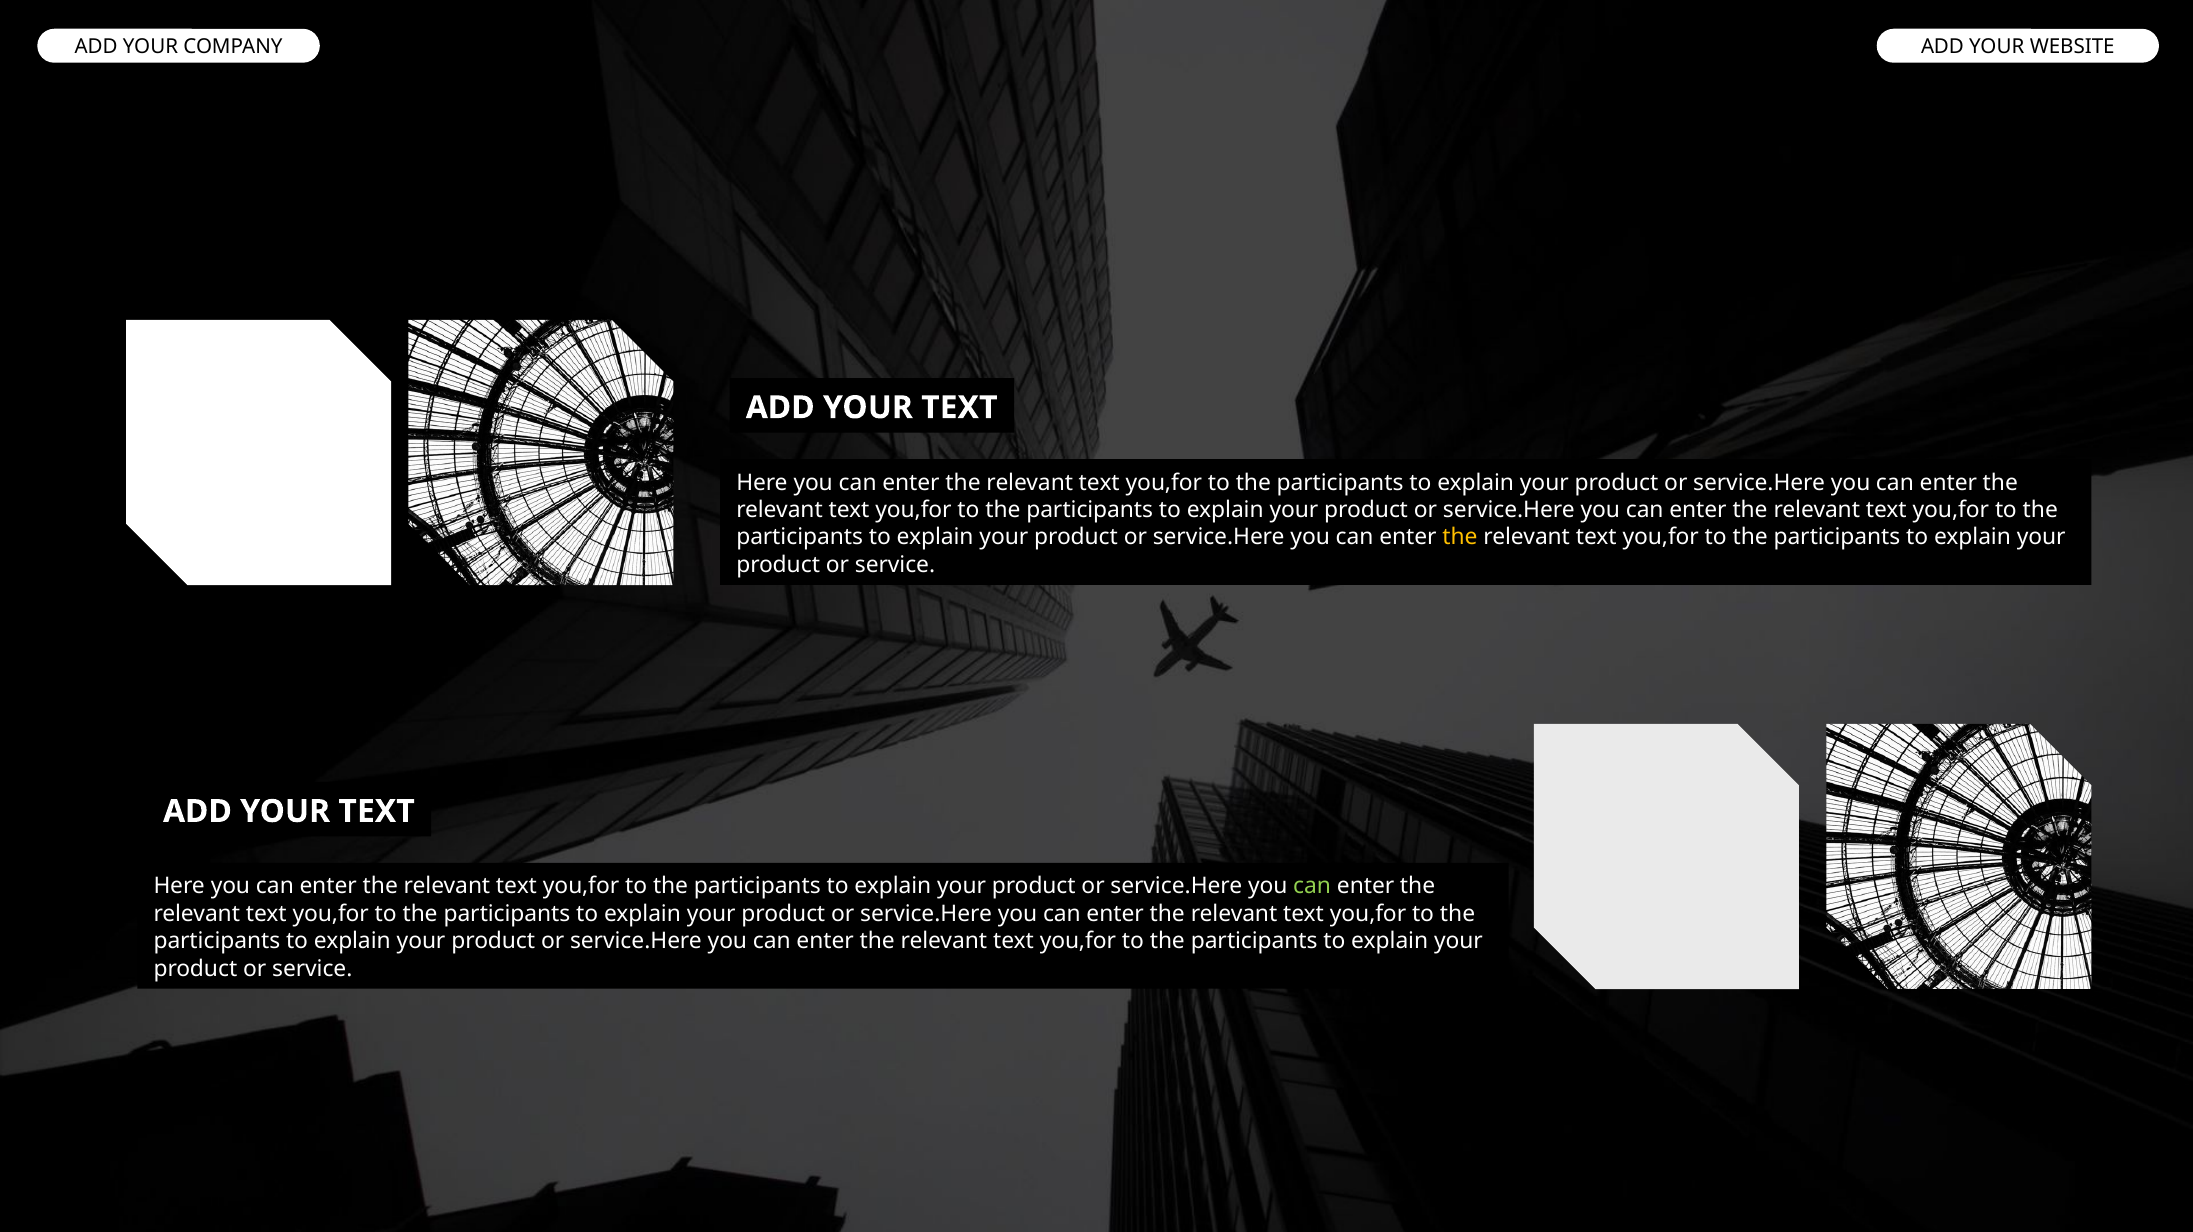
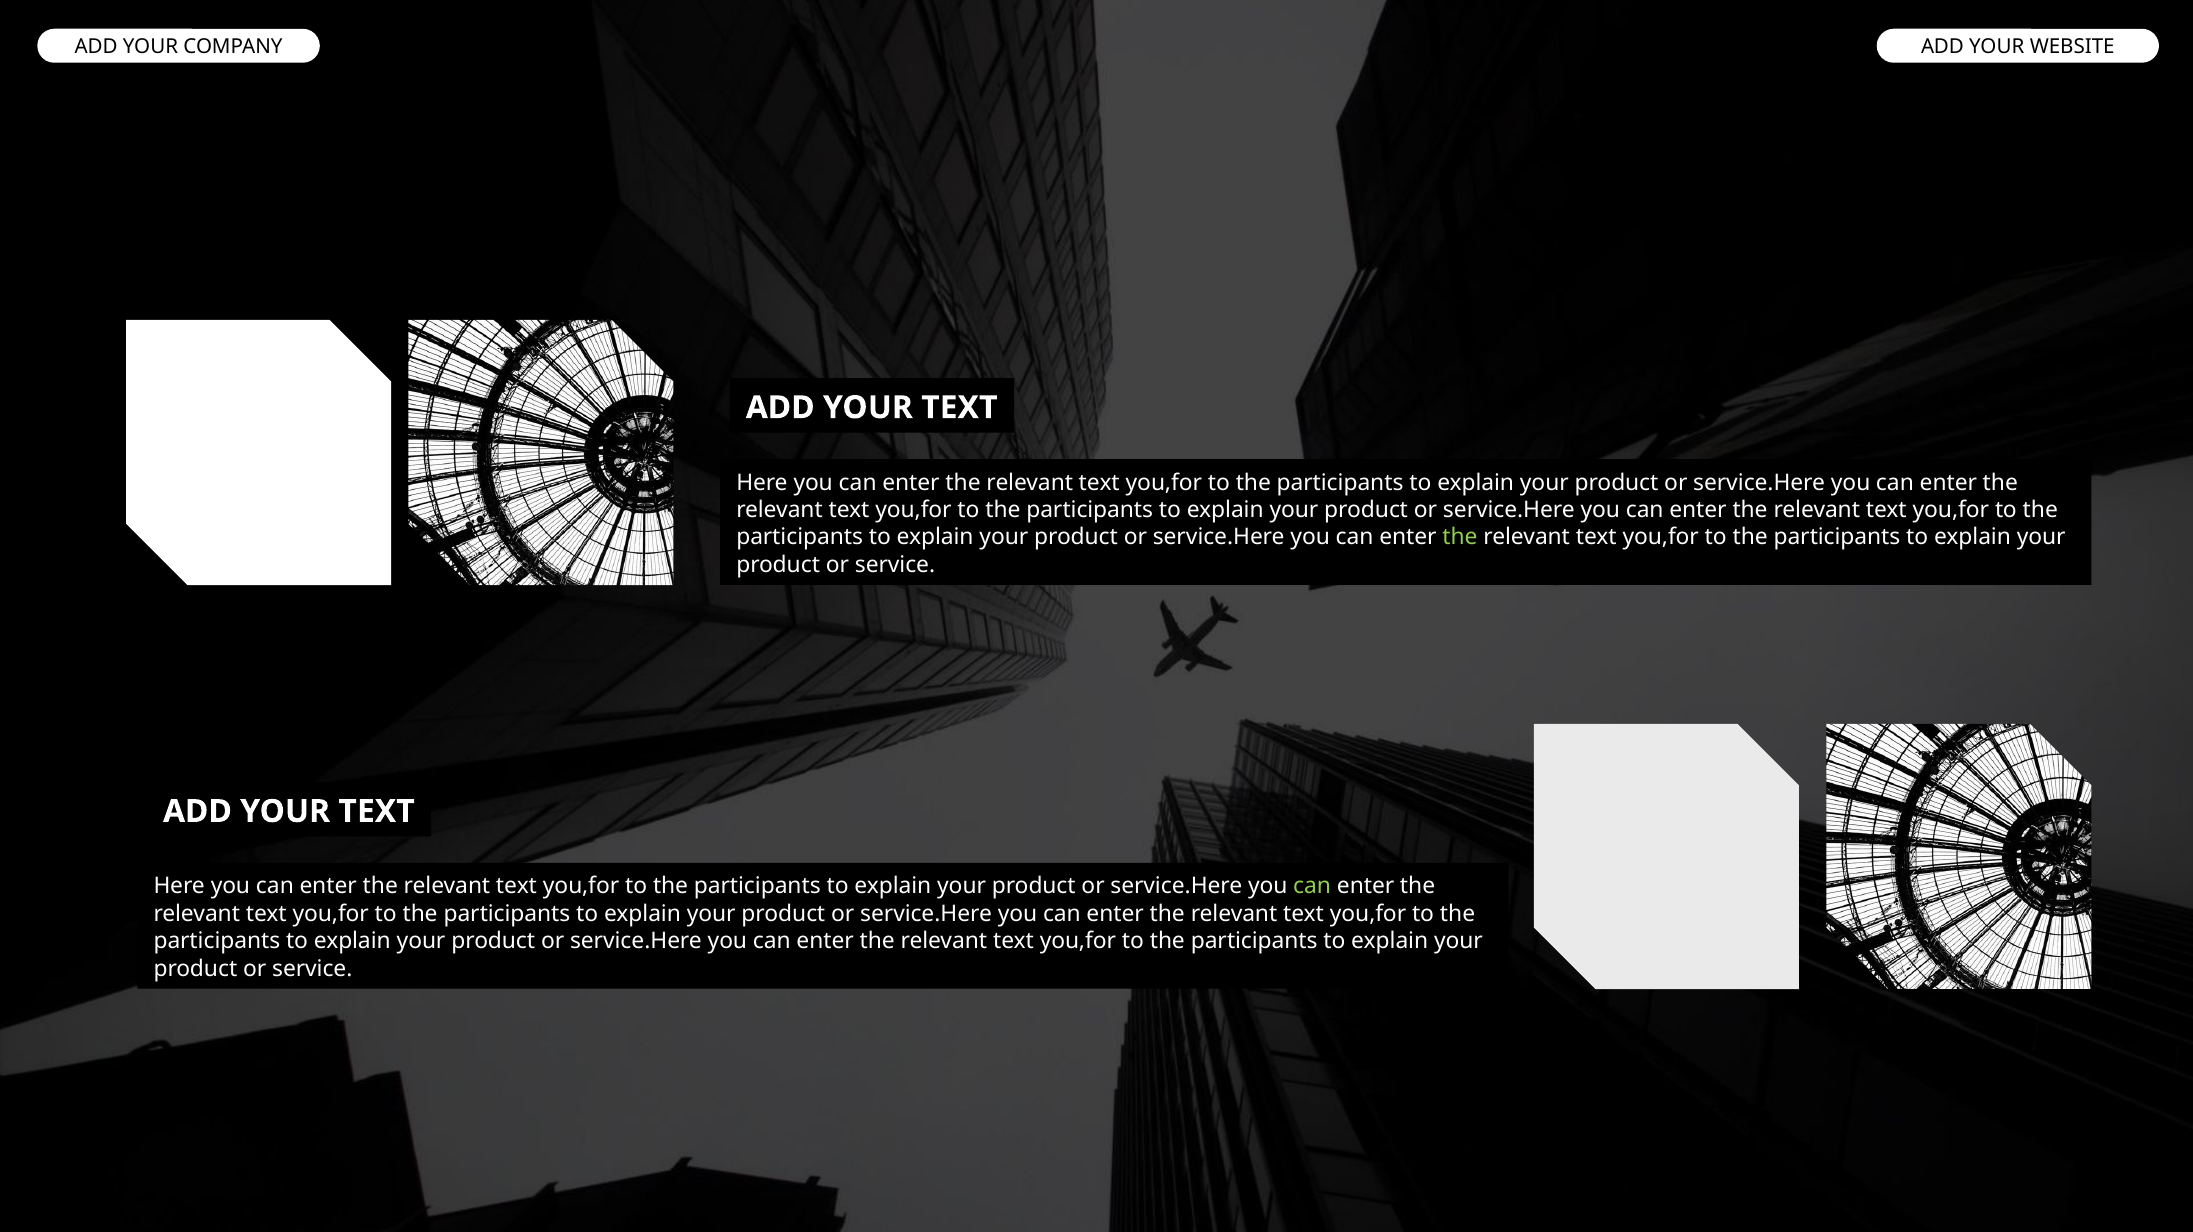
the colour: yellow -> light green (1460, 537)
